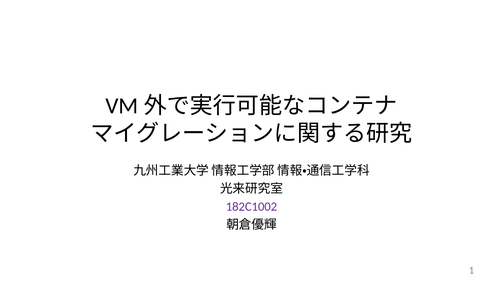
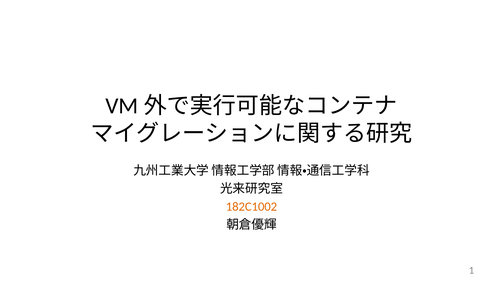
182C1002 colour: purple -> orange (251, 207)
